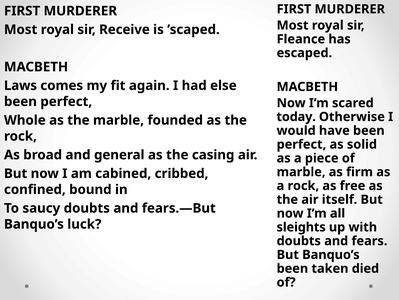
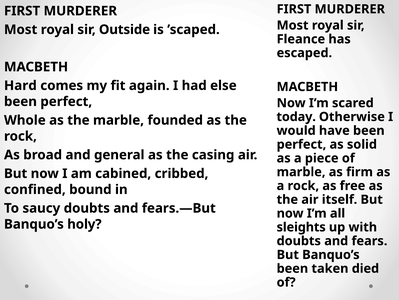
Receive: Receive -> Outside (124, 30)
Laws: Laws -> Hard (20, 85)
luck: luck -> holy (84, 224)
